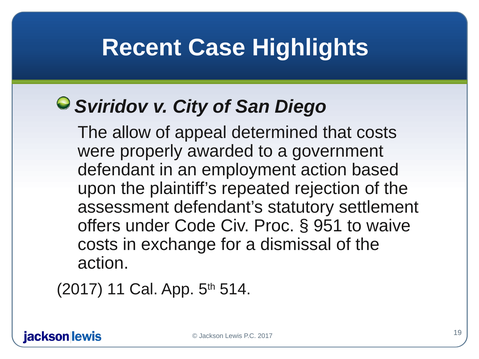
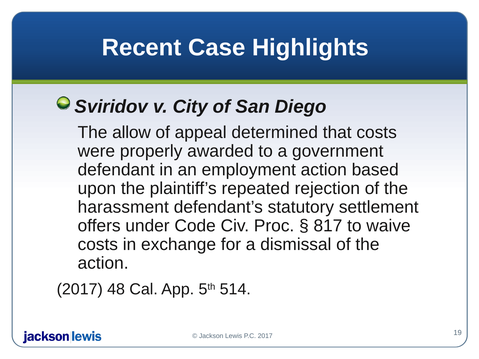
assessment: assessment -> harassment (123, 207)
951: 951 -> 817 (328, 226)
11: 11 -> 48 (116, 289)
